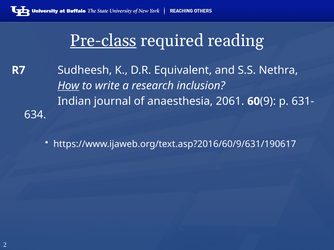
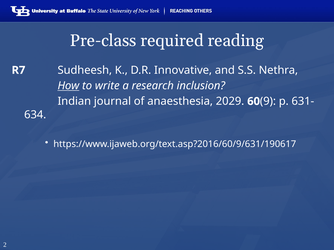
Pre-class underline: present -> none (103, 41)
Equivalent: Equivalent -> Innovative (183, 70)
2061: 2061 -> 2029 (230, 102)
